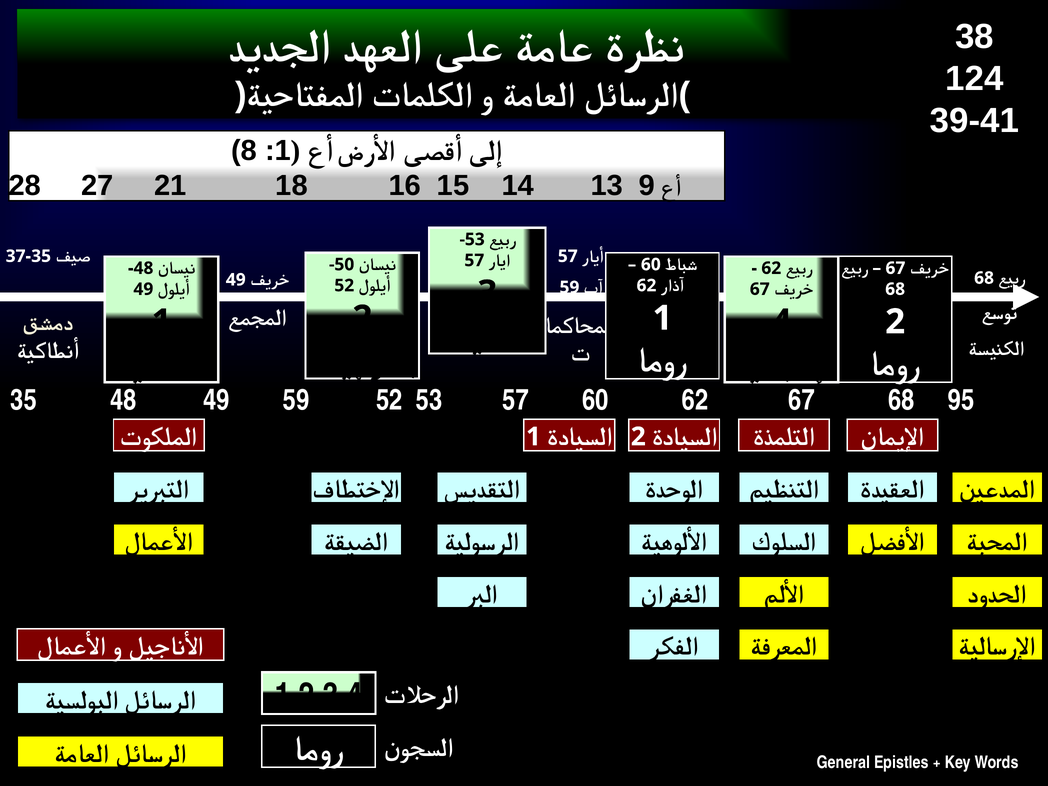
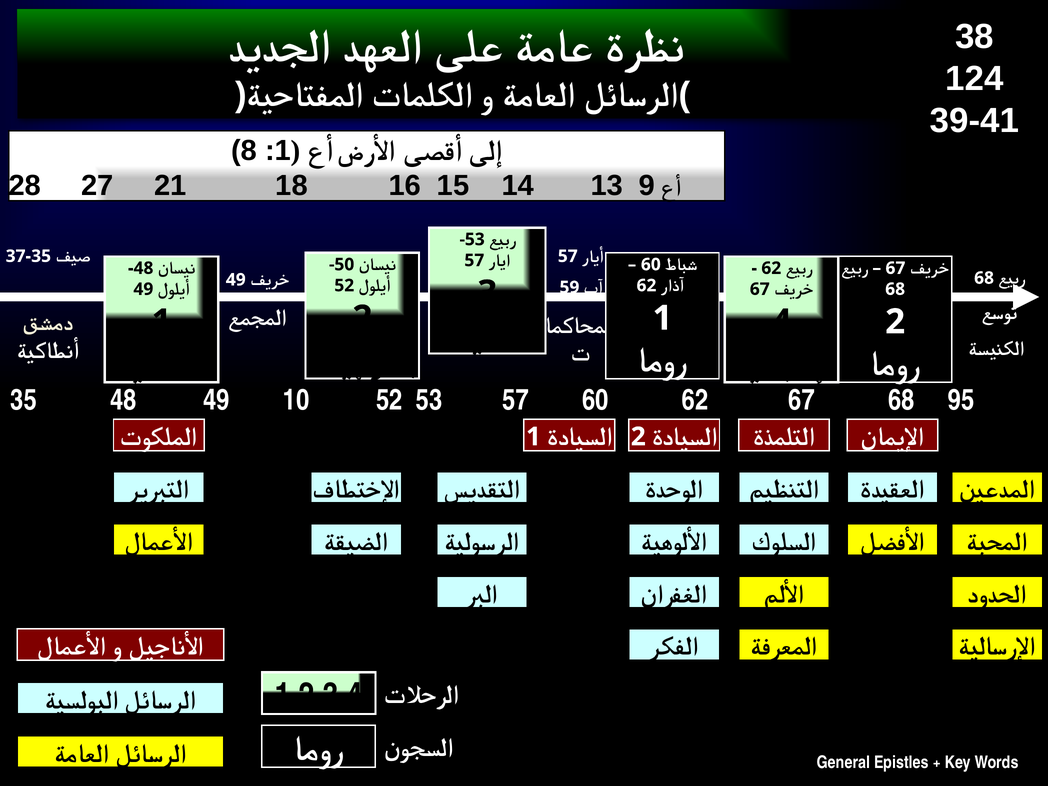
49 59: 59 -> 10 (296, 400)
